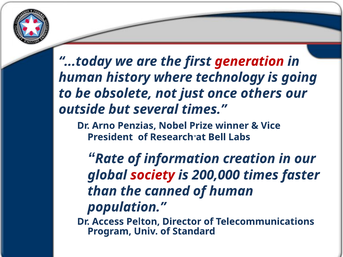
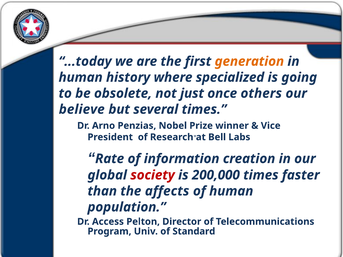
generation colour: red -> orange (249, 61)
technology: technology -> specialized (230, 77)
outside: outside -> believe (82, 109)
canned: canned -> affects (167, 191)
